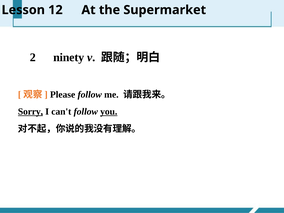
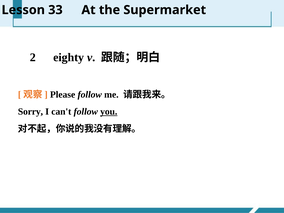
12: 12 -> 33 (55, 10)
ninety: ninety -> eighty (69, 57)
Sorry underline: present -> none (30, 112)
